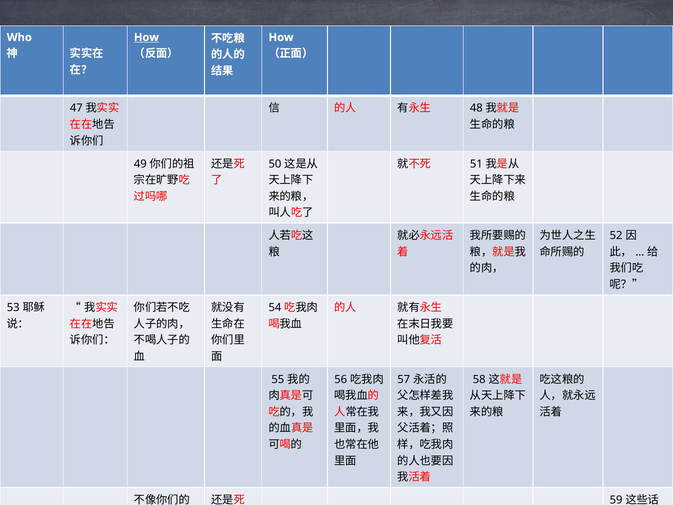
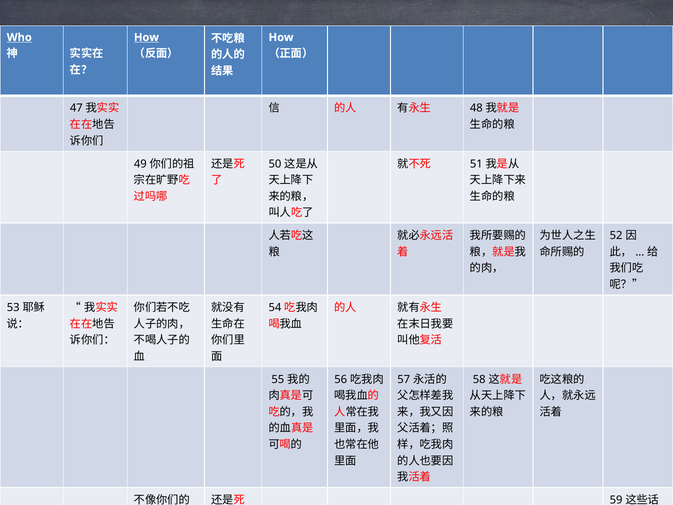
Who underline: none -> present (19, 37)
